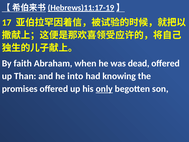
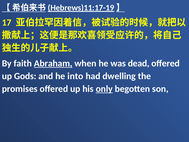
Abraham underline: none -> present (53, 63)
Than: Than -> Gods (25, 76)
knowing: knowing -> dwelling (119, 76)
